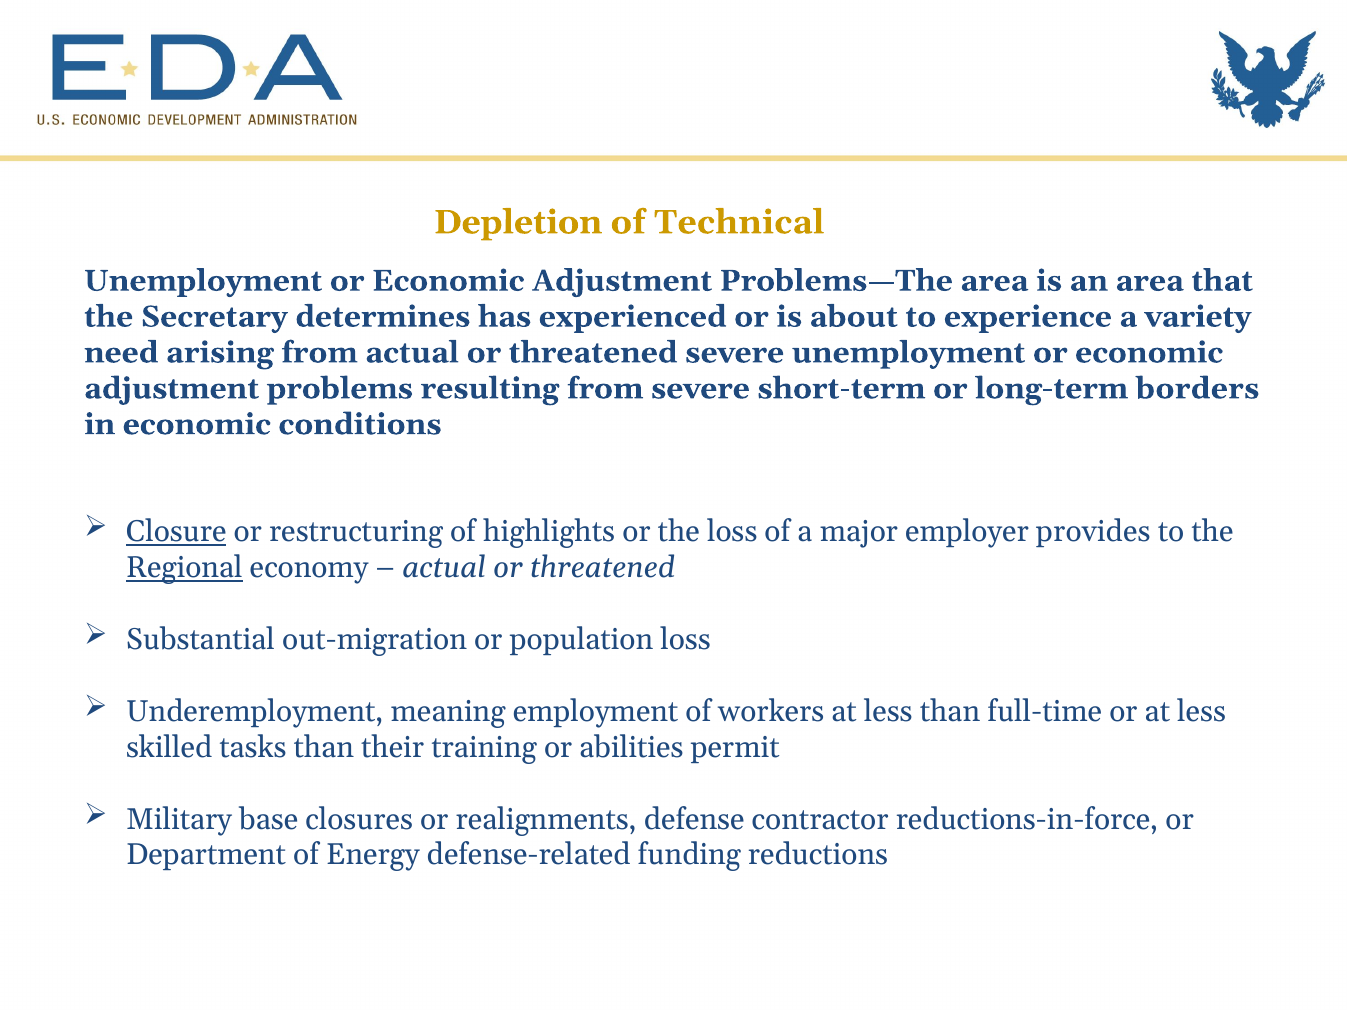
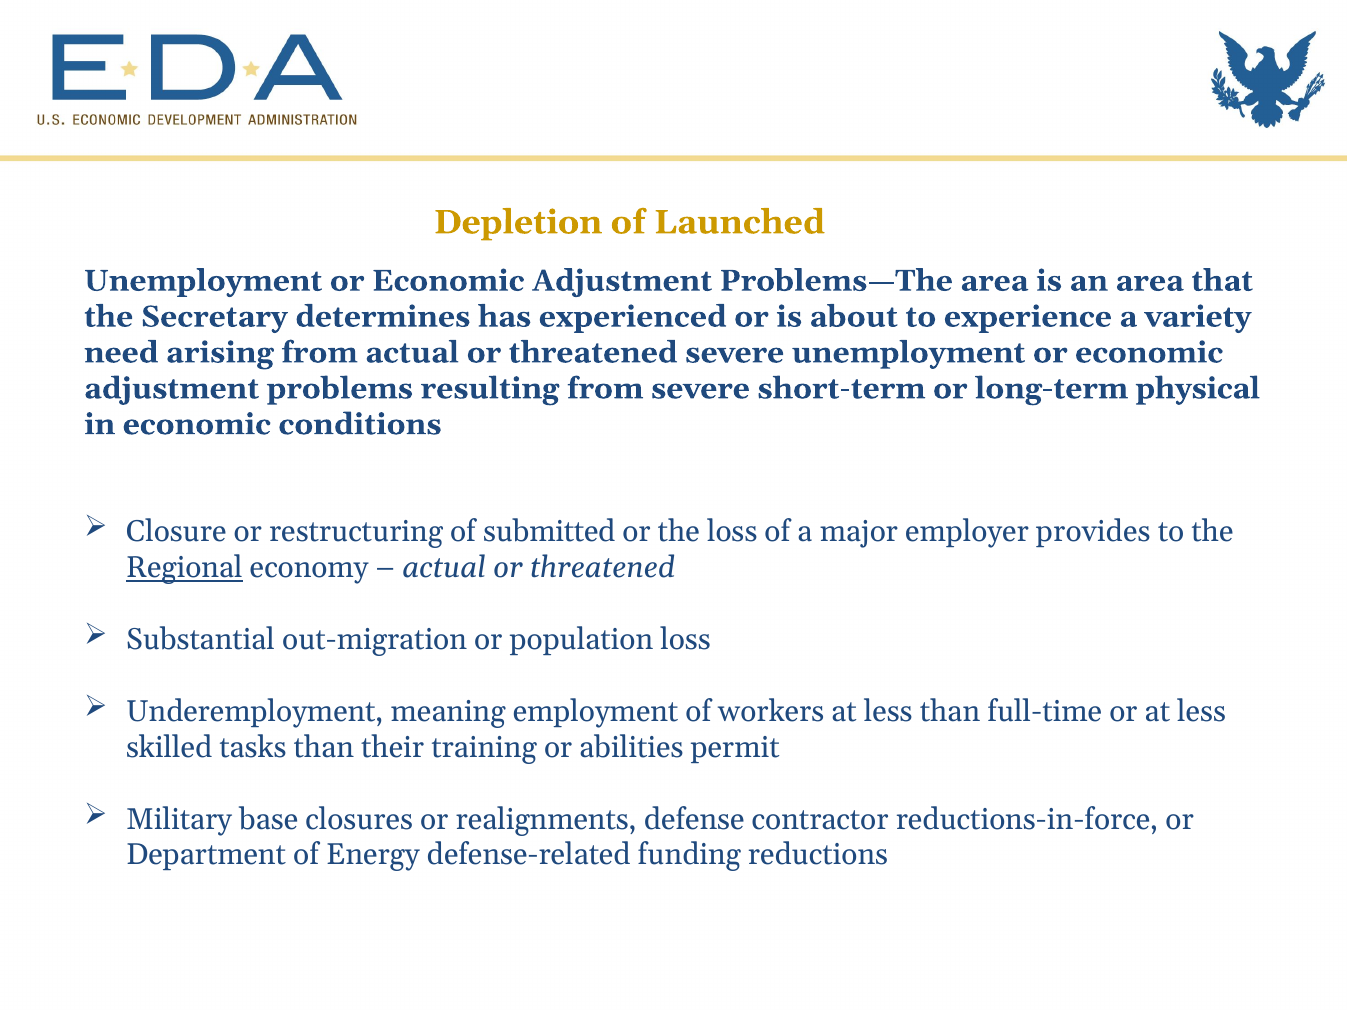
Technical: Technical -> Launched (739, 222)
borders: borders -> physical (1198, 389)
Closure underline: present -> none (176, 532)
highlights: highlights -> submitted (549, 532)
